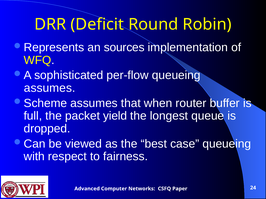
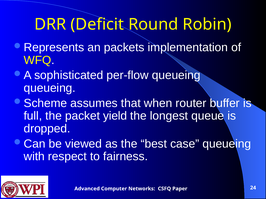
sources: sources -> packets (124, 48)
assumes: assumes -> queueing (50, 88)
